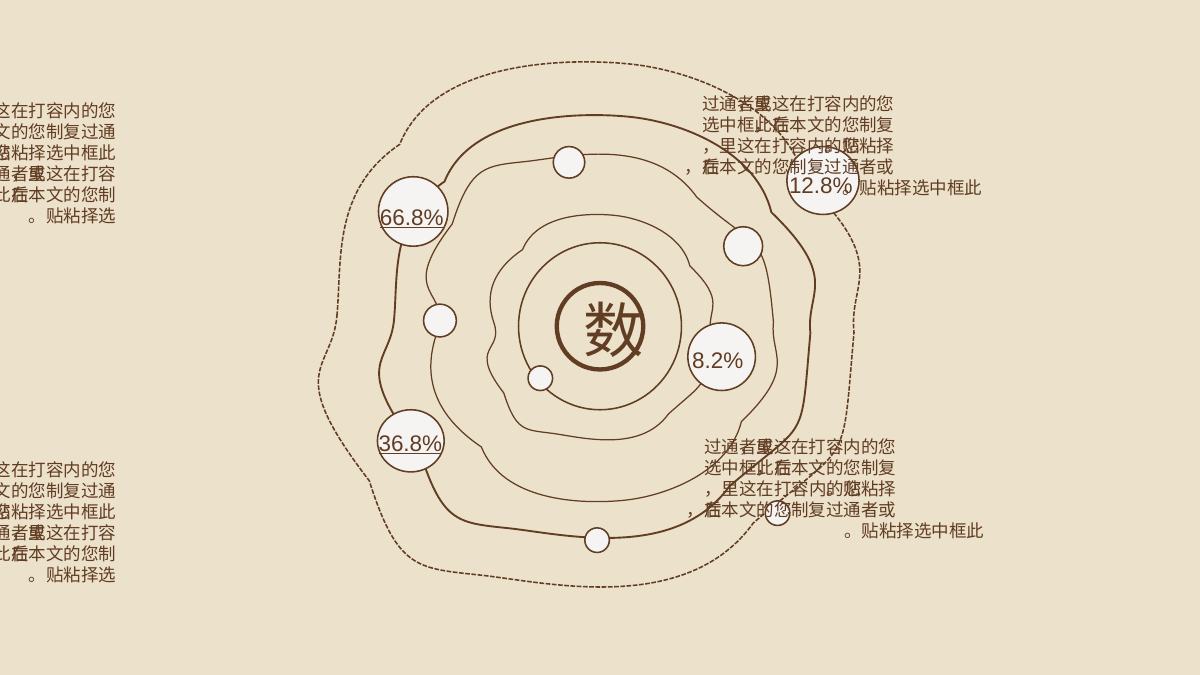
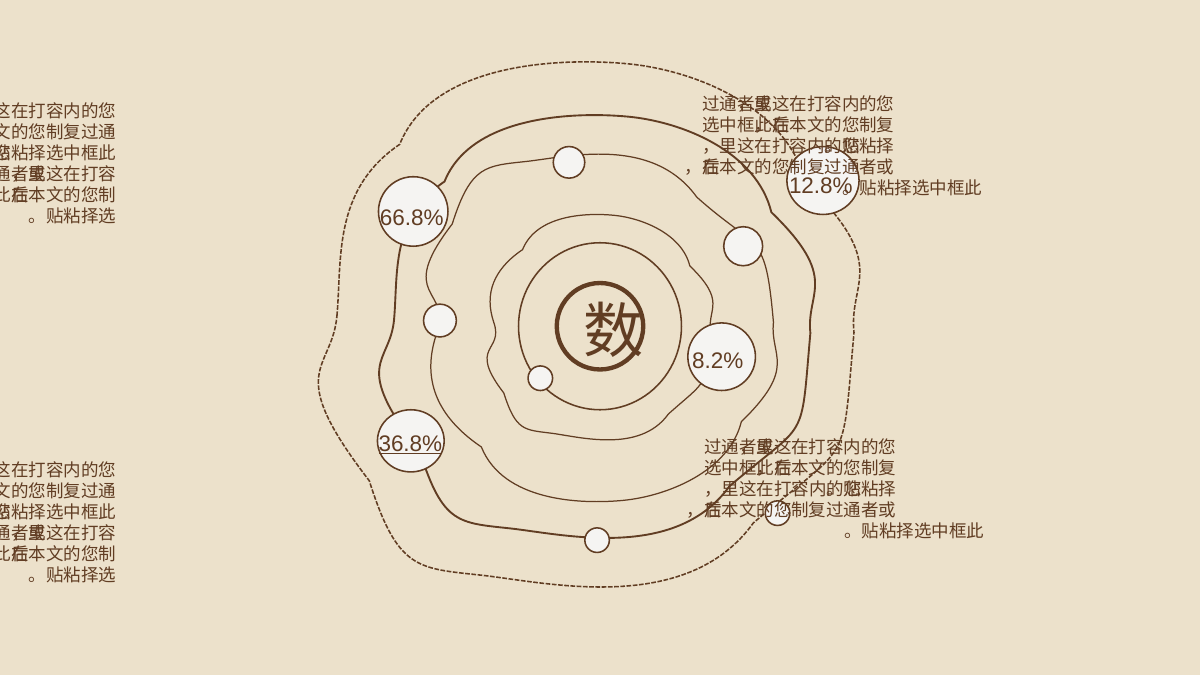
66.8% underline: present -> none (412, 218)
